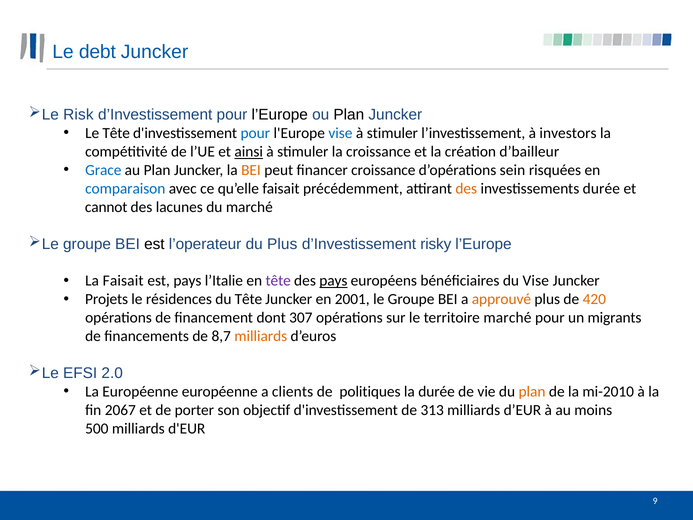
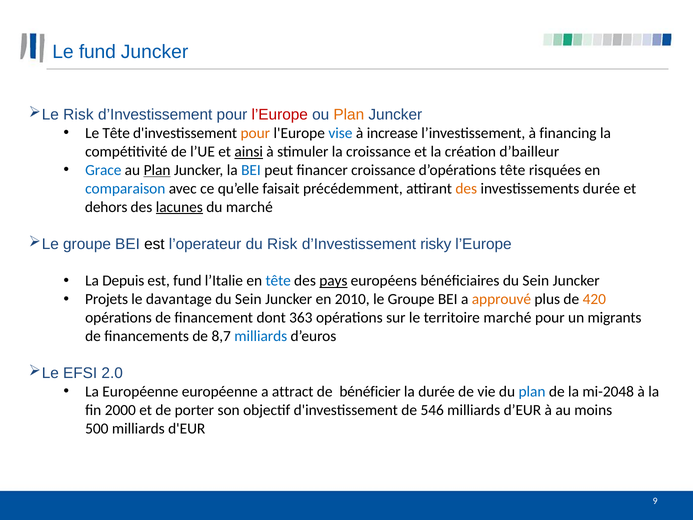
Le debt: debt -> fund (97, 52)
l’Europe colour: black -> red (280, 115)
Plan colour: black -> orange (349, 115)
pour colour: blue -> orange (255, 133)
stimuler: stimuler -> increase (392, 133)
investors: investors -> financing (568, 133)
Plan underline: none -> present (157, 170)
BEI colour: orange -> blue (251, 170)
d’opérations sein: sein -> tête (513, 170)
cannot: cannot -> dehors (106, 207)
lacunes underline: none -> present (179, 207)
du Plus: Plus -> Risk (282, 244)
La Faisait: Faisait -> Depuis (123, 281)
est pays: pays -> fund (187, 281)
tête colour: purple -> blue (278, 281)
bénéficiaires du Vise: Vise -> Sein (536, 281)
résidences: résidences -> davantage (179, 299)
Tête: Tête -> Sein (248, 299)
2001: 2001 -> 2010 (352, 299)
307: 307 -> 363 (301, 318)
milliards colour: orange -> blue (261, 336)
clients: clients -> attract (293, 391)
politiques: politiques -> bénéficier (370, 391)
plan colour: orange -> blue (532, 391)
mi-2010: mi-2010 -> mi-2048 (608, 391)
2067: 2067 -> 2000 (120, 410)
313: 313 -> 546 (432, 410)
